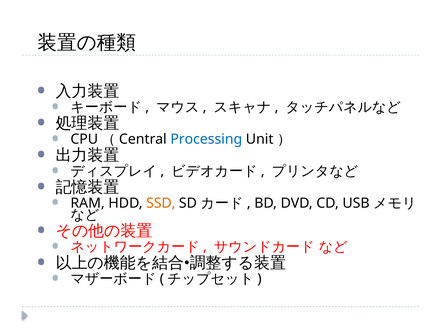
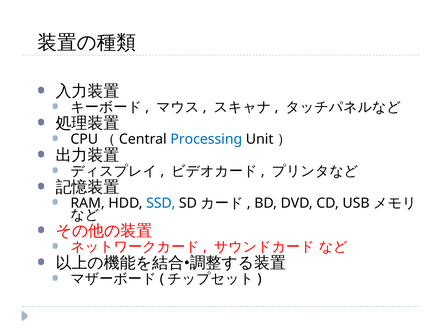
SSD colour: orange -> blue (161, 203)
